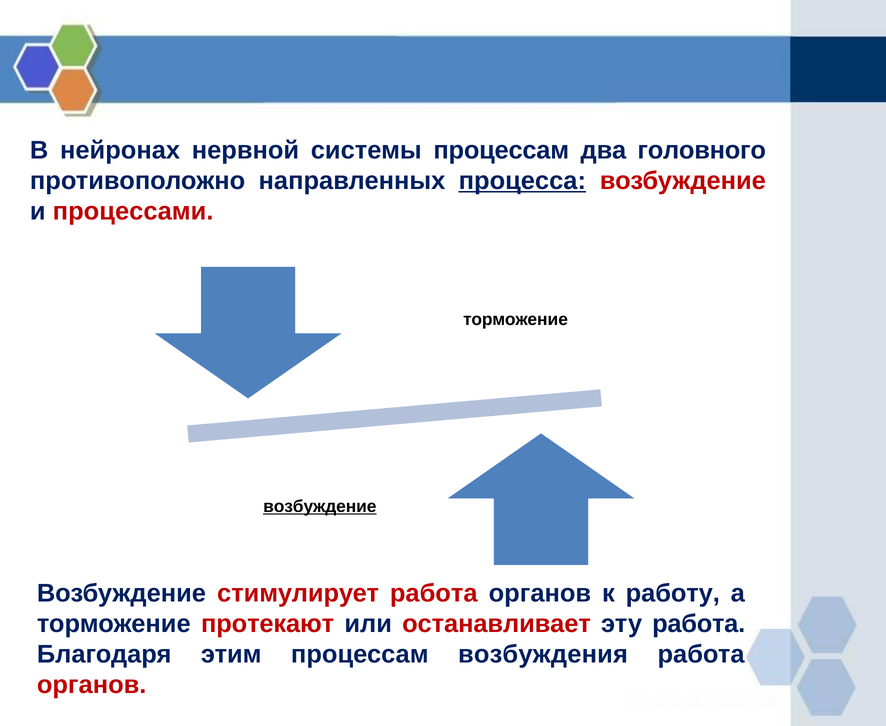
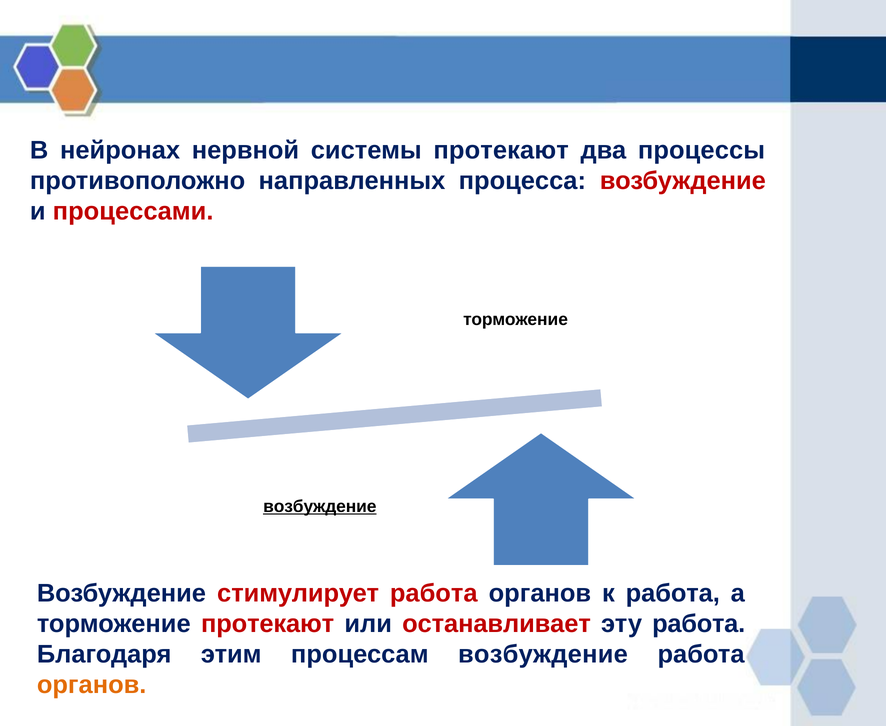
системы процессам: процессам -> протекают (501, 150)
головного: головного -> процессы (701, 150)
процесса underline: present -> none (522, 181)
к работу: работу -> работа (673, 593)
процессам возбуждения: возбуждения -> возбуждение (543, 654)
органов colour: red -> orange (92, 685)
